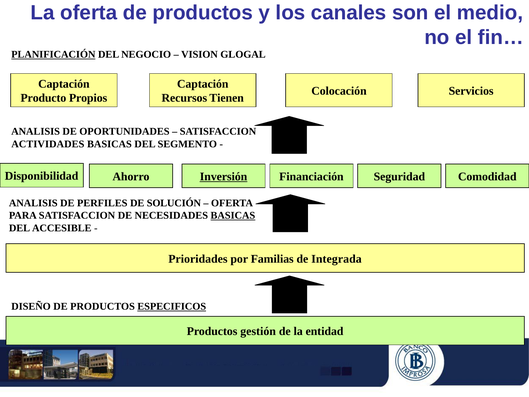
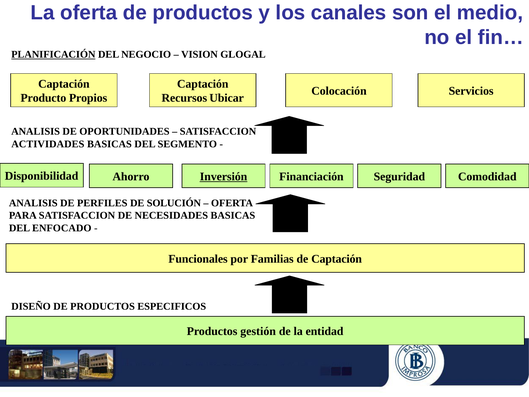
Tienen: Tienen -> Ubicar (227, 98)
BASICAS underline: present -> none (233, 215)
ACCESIBLE: ACCESIBLE -> ENFOCADO (62, 228)
Prioridades: Prioridades -> Funcionales (198, 259)
de Integrada: Integrada -> Captación (337, 259)
ESPECIFICOS underline: present -> none (172, 306)
